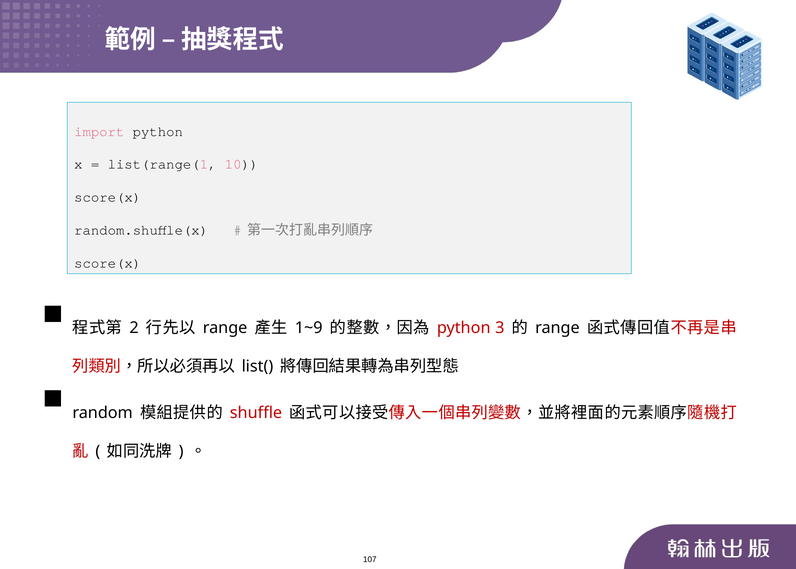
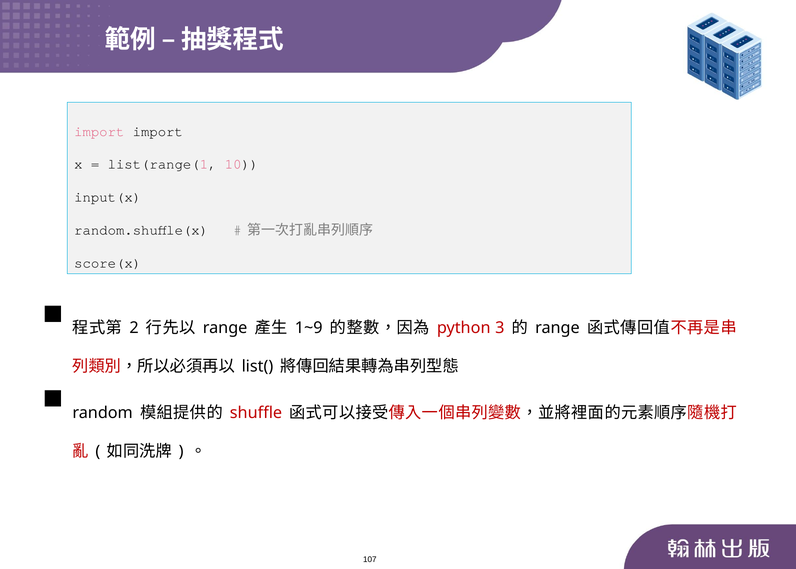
import python: python -> import (158, 131)
score(x: score(x -> input(x (108, 197)
